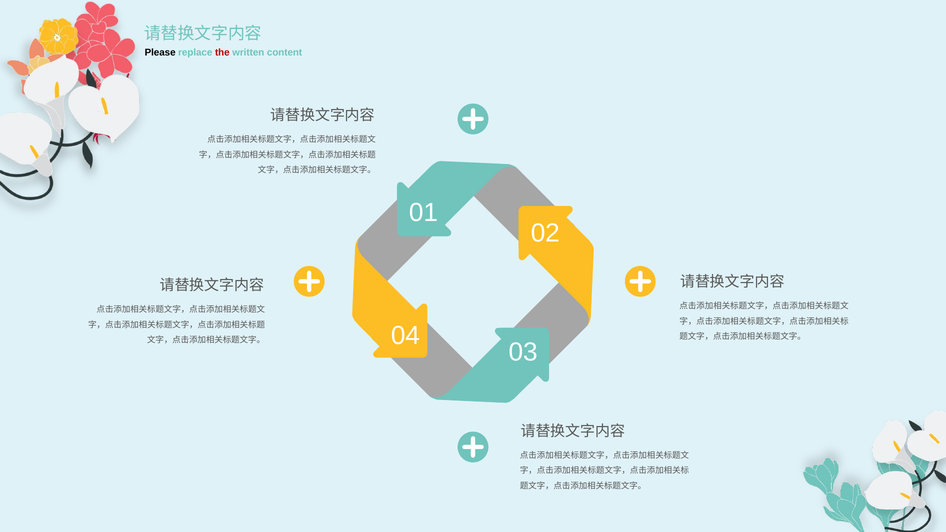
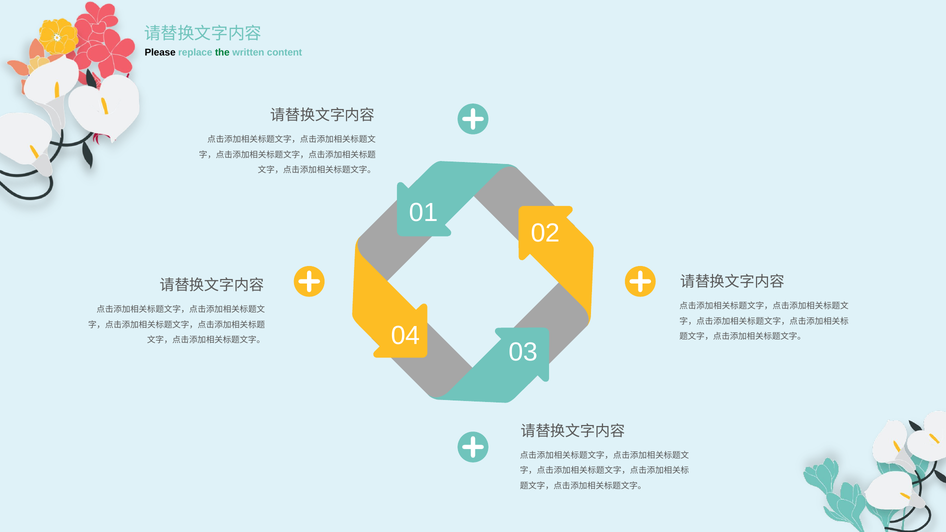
the colour: red -> green (222, 52)
